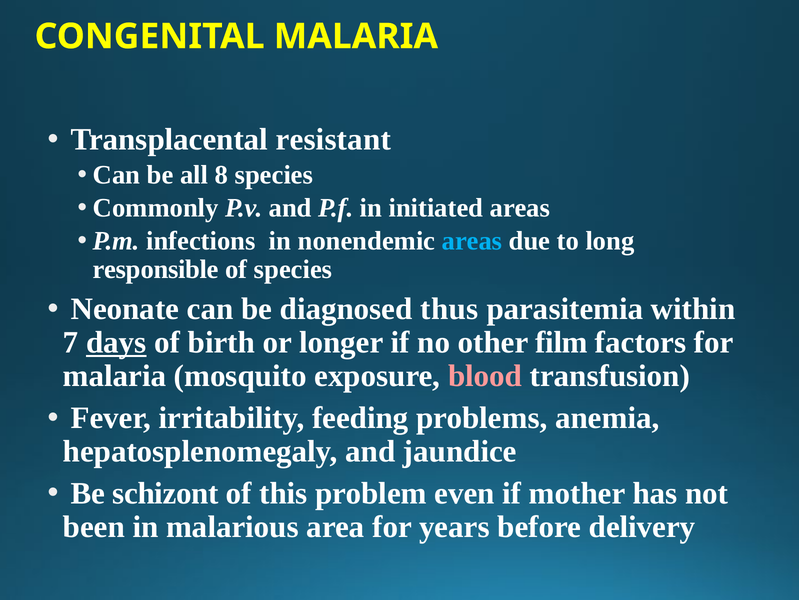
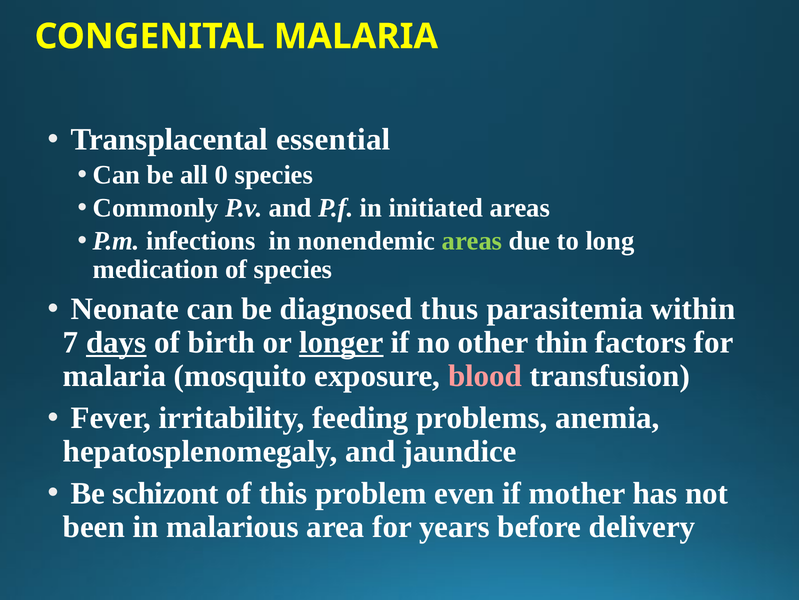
resistant: resistant -> essential (333, 139)
8: 8 -> 0 (221, 175)
areas colour: light blue -> light green (472, 240)
responsible: responsible -> medication (156, 269)
longer underline: none -> present (341, 342)
film: film -> thin (562, 342)
